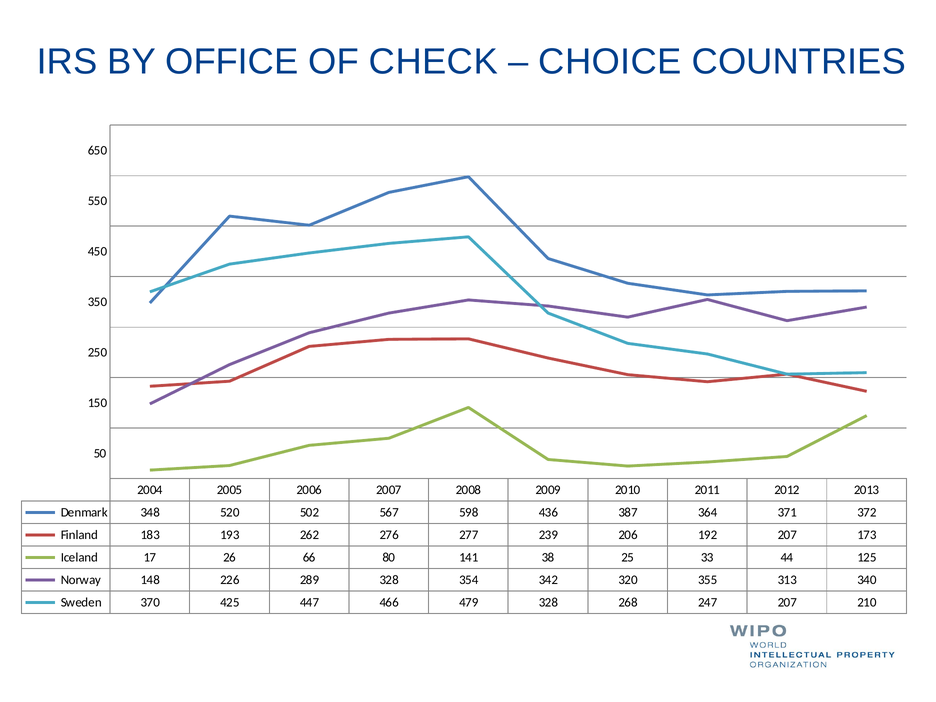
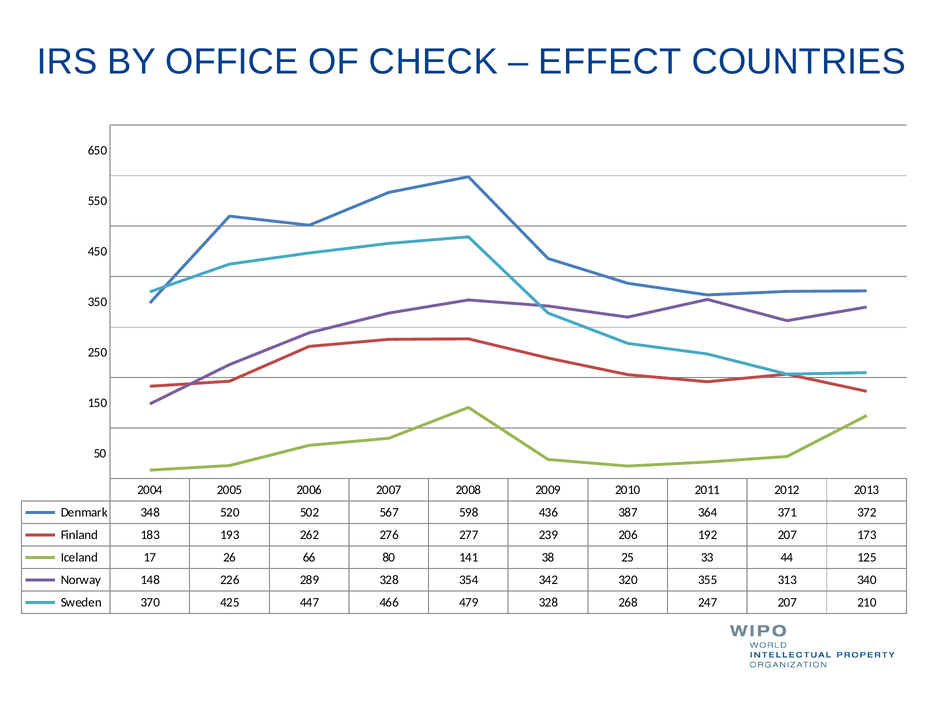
CHOICE: CHOICE -> EFFECT (610, 62)
